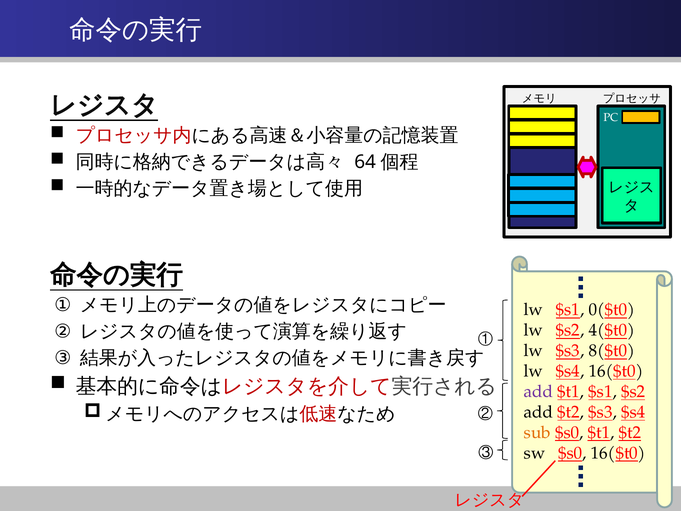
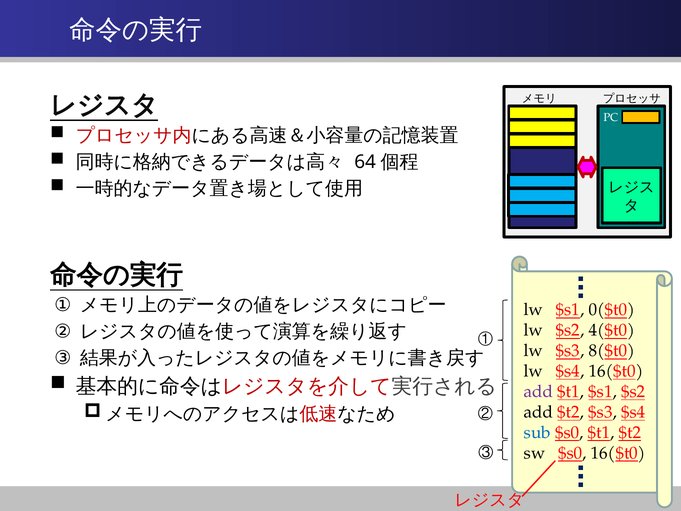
sub colour: orange -> blue (537, 432)
